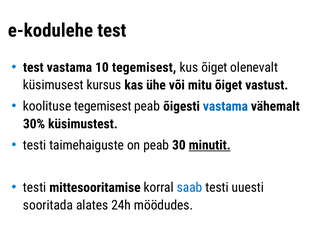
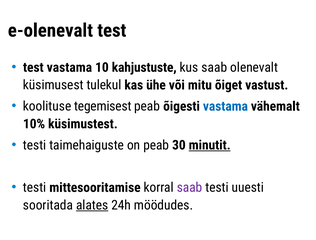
e-kodulehe: e-kodulehe -> e-olenevalt (50, 31)
10 tegemisest: tegemisest -> kahjustuste (144, 67)
kus õiget: õiget -> saab (214, 67)
kursus: kursus -> tulekul (104, 85)
30%: 30% -> 10% (34, 124)
saab colour: blue -> purple (190, 188)
alates underline: none -> present (92, 205)
